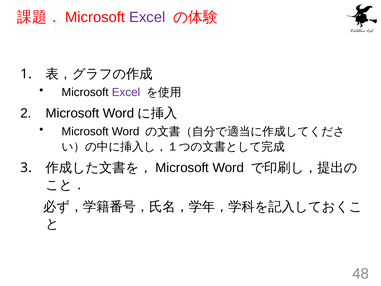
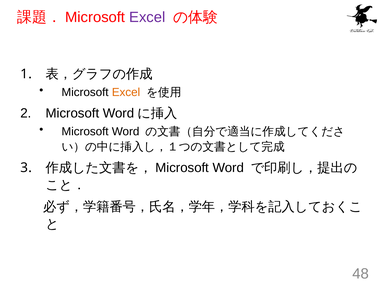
Excel colour: purple -> orange (126, 92)
